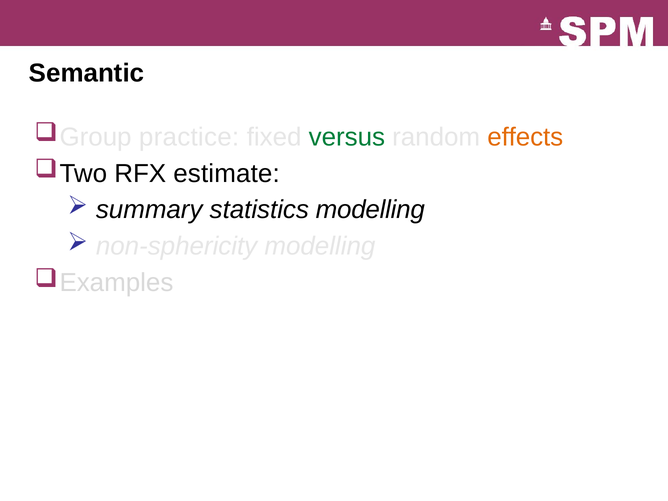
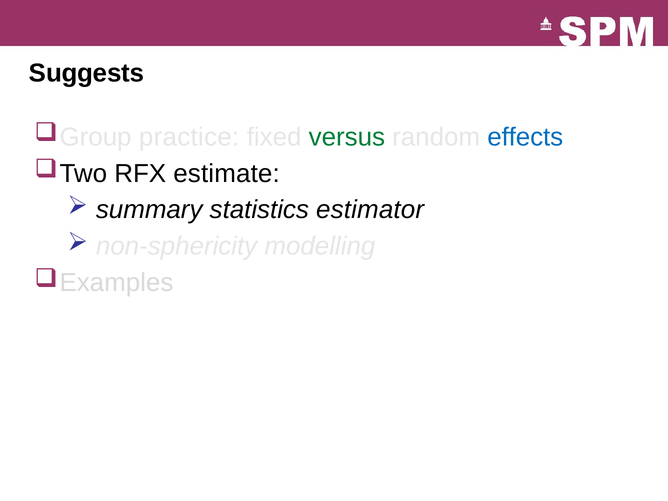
Semantic: Semantic -> Suggests (87, 73)
effects colour: orange -> blue (525, 137)
statistics modelling: modelling -> estimator (370, 210)
